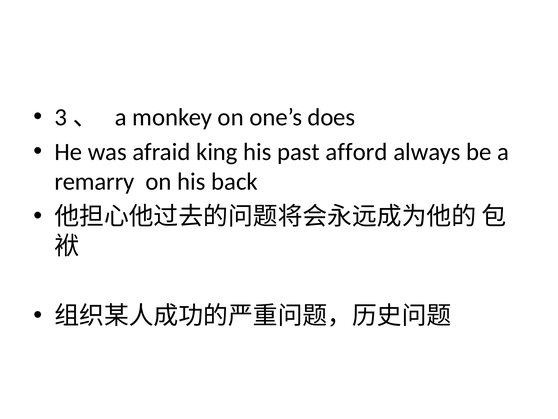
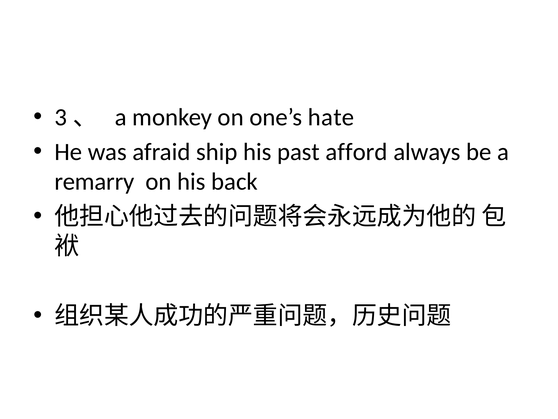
does: does -> hate (331, 117)
king: king -> ship (217, 152)
